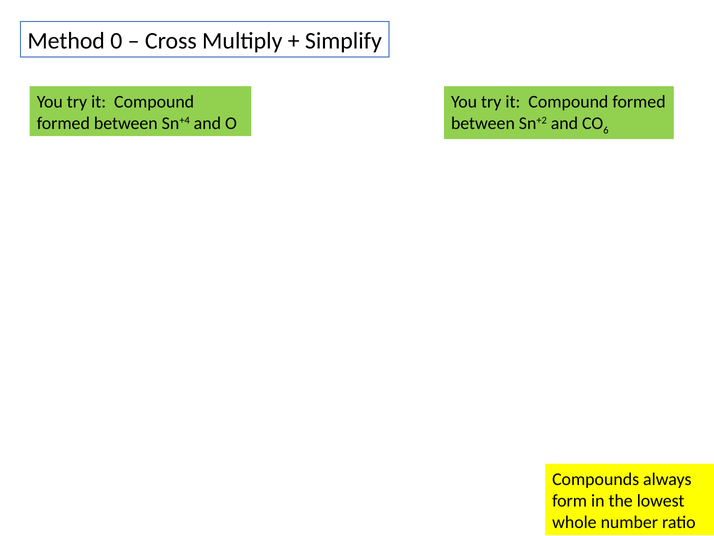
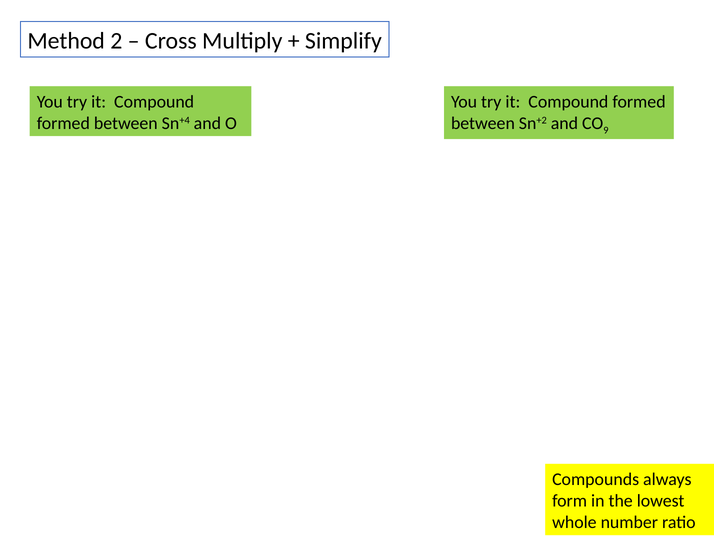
0: 0 -> 2 (116, 41)
6: 6 -> 9 (606, 130)
